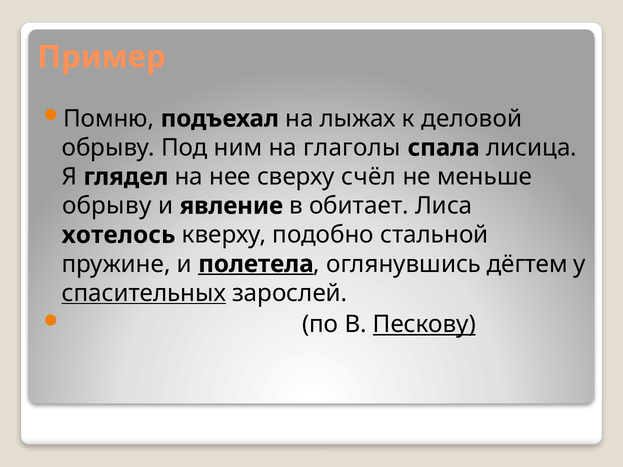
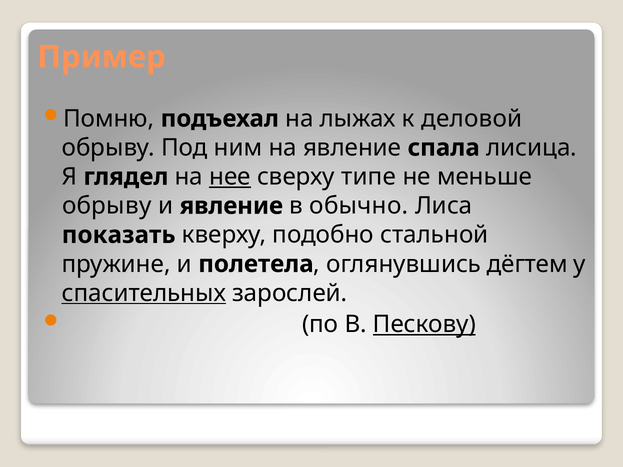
на глаголы: глаголы -> явление (352, 148)
нее underline: none -> present (230, 177)
счёл: счёл -> типе (369, 177)
обитает: обитает -> обычно (359, 206)
хотелось: хотелось -> показать (119, 235)
полетела underline: present -> none (256, 264)
